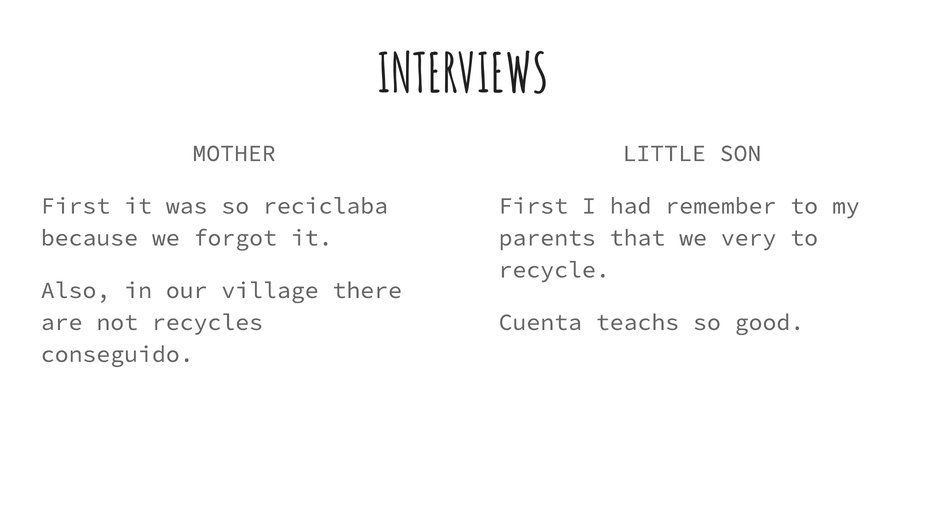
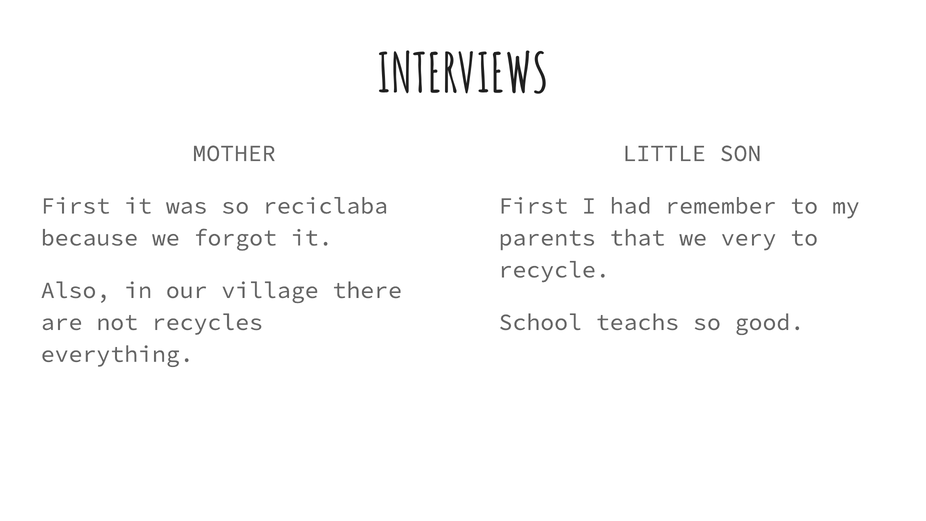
Cuenta: Cuenta -> School (540, 322)
conseguido: conseguido -> everything (117, 354)
